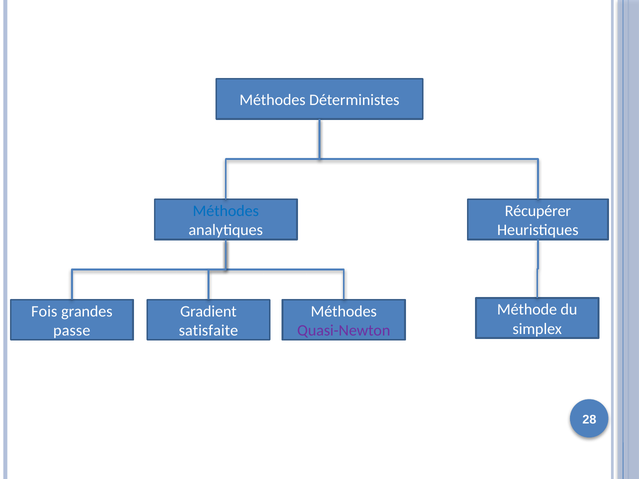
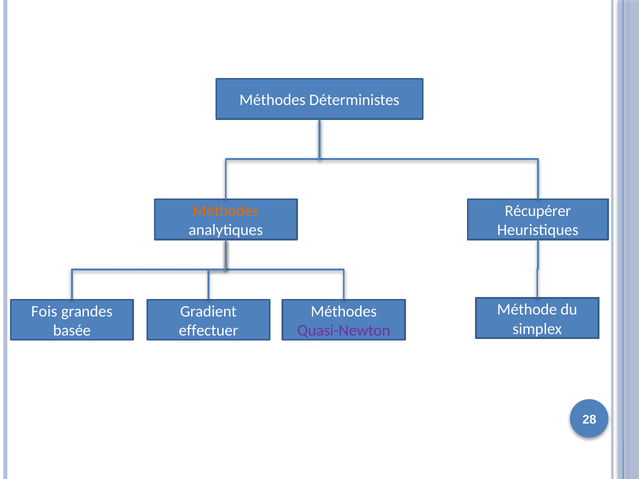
Méthodes colour: blue -> orange (226, 211)
passe: passe -> basée (72, 331)
satisfaite: satisfaite -> effectuer (208, 331)
